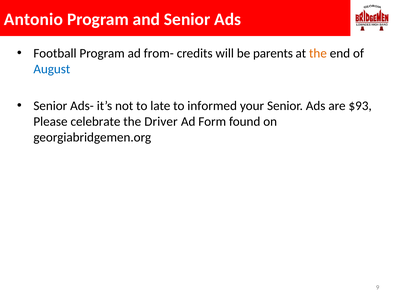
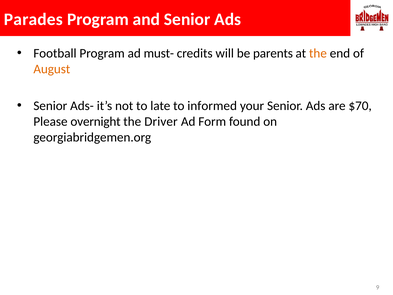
Antonio: Antonio -> Parades (33, 19)
from-: from- -> must- (159, 53)
August colour: blue -> orange (52, 69)
$93: $93 -> $70 (360, 106)
celebrate: celebrate -> overnight (96, 121)
